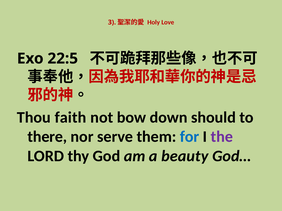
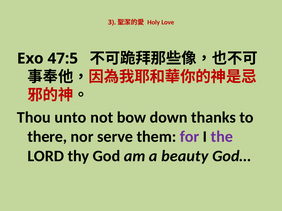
22:5: 22:5 -> 47:5 (63, 59)
faith: faith -> unto (70, 118)
should: should -> thanks (214, 118)
for colour: blue -> purple (190, 137)
